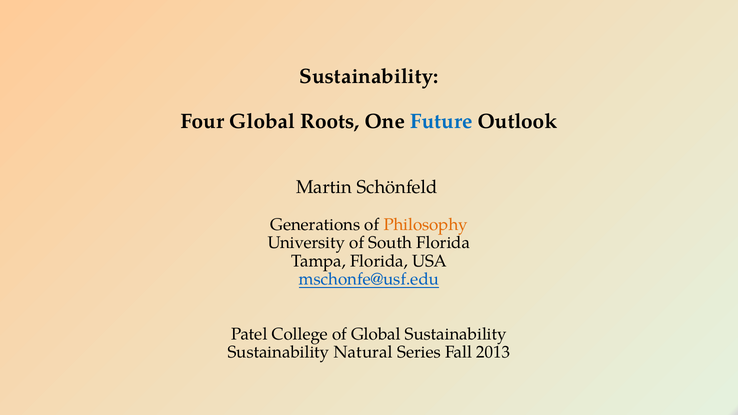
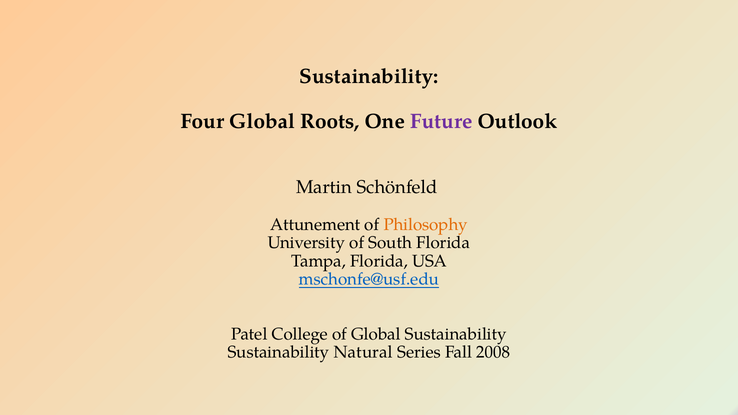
Future colour: blue -> purple (441, 121)
Generations: Generations -> Attunement (315, 225)
2013: 2013 -> 2008 (493, 352)
